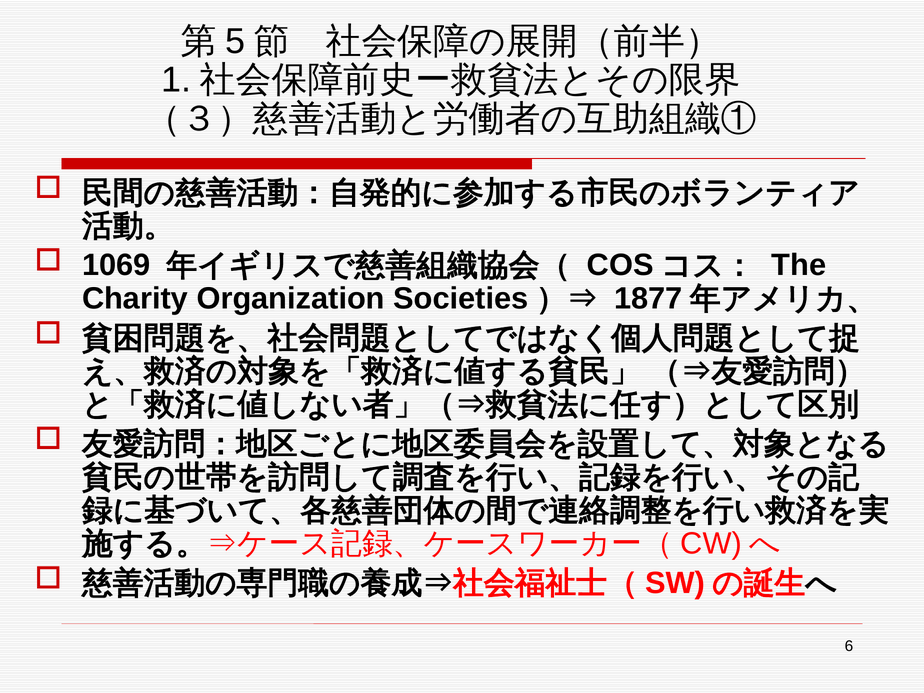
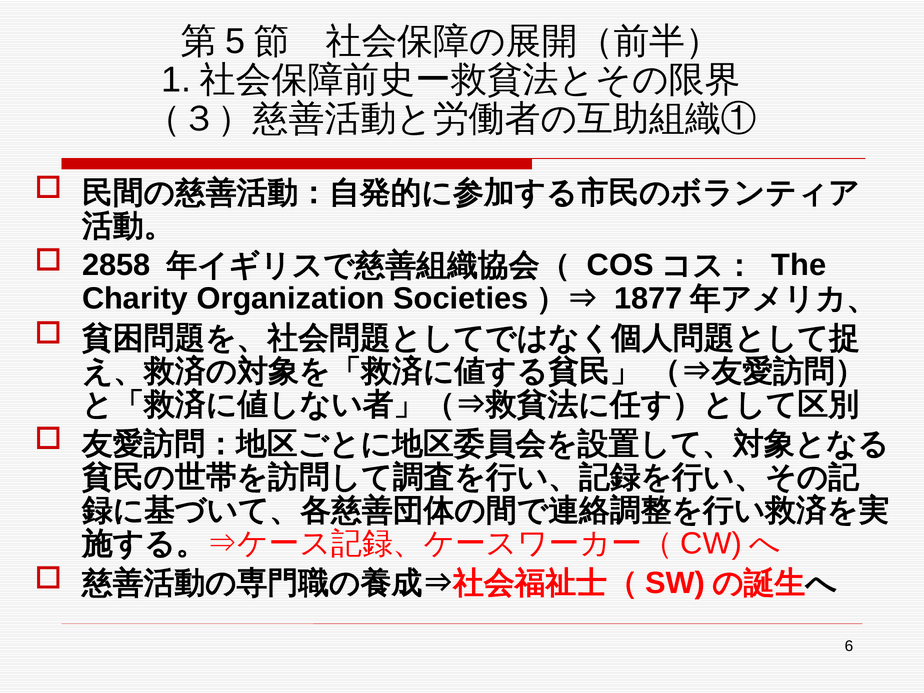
1069: 1069 -> 2858 (116, 265)
